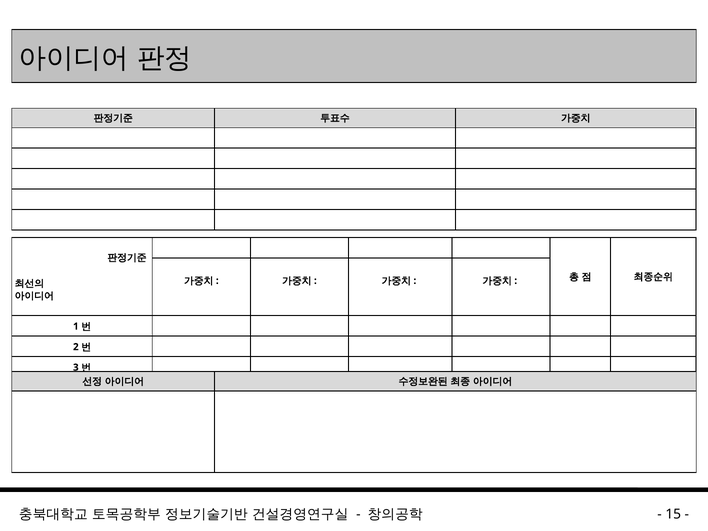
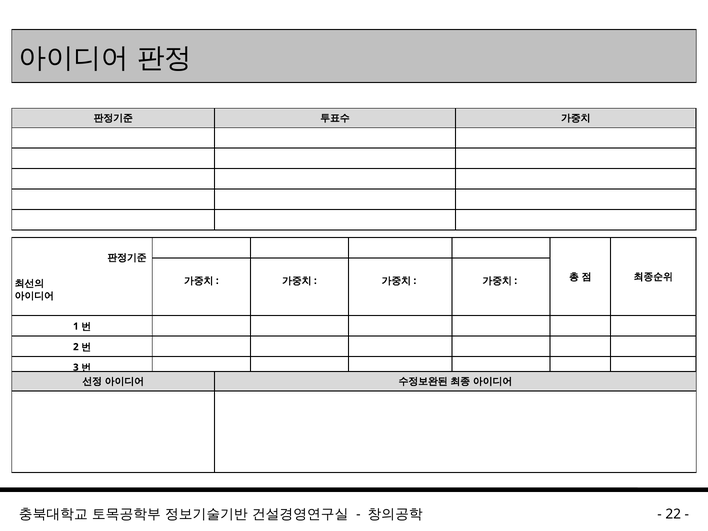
15: 15 -> 22 (673, 514)
